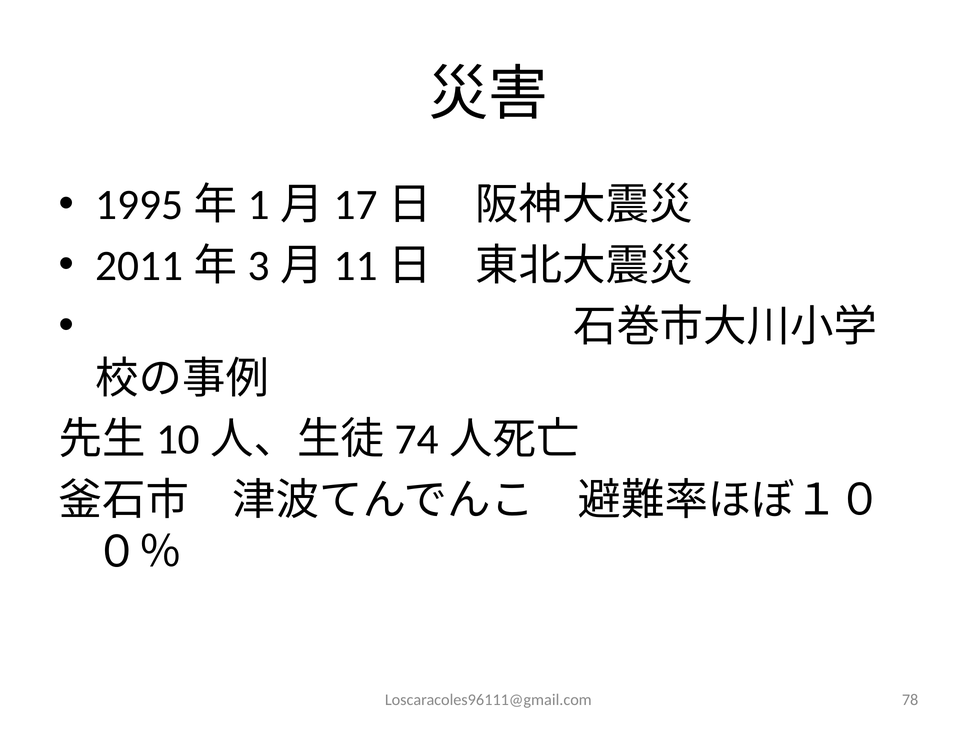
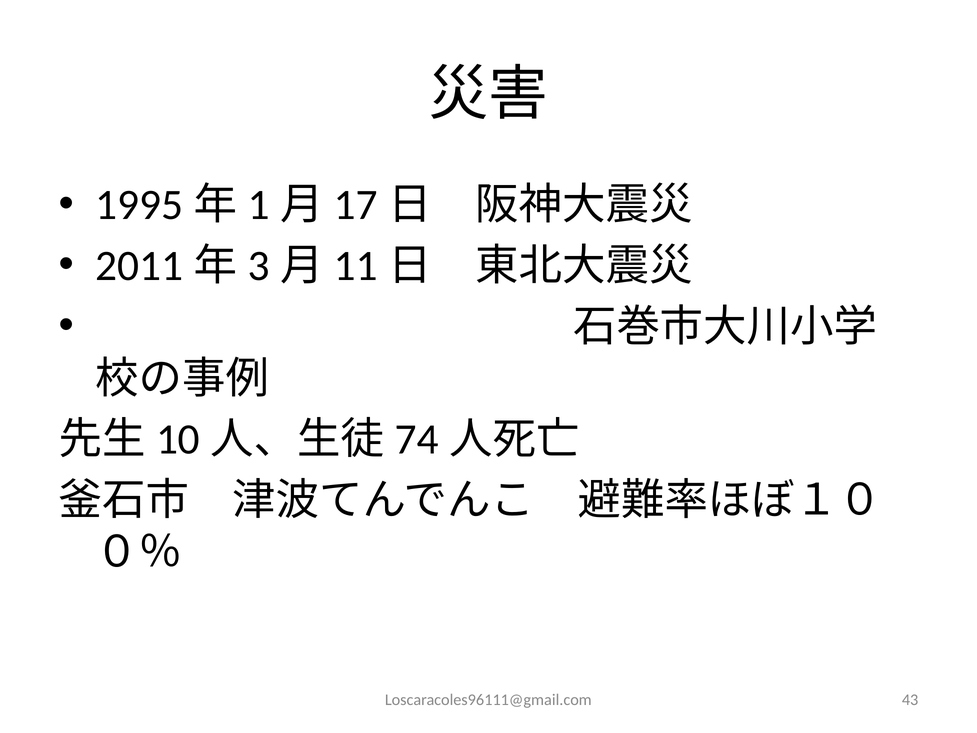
78: 78 -> 43 (910, 700)
